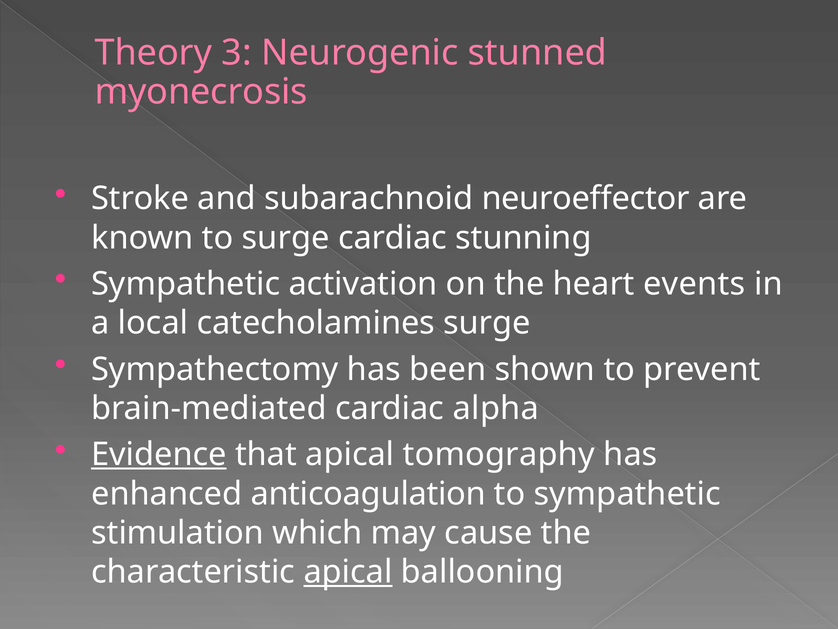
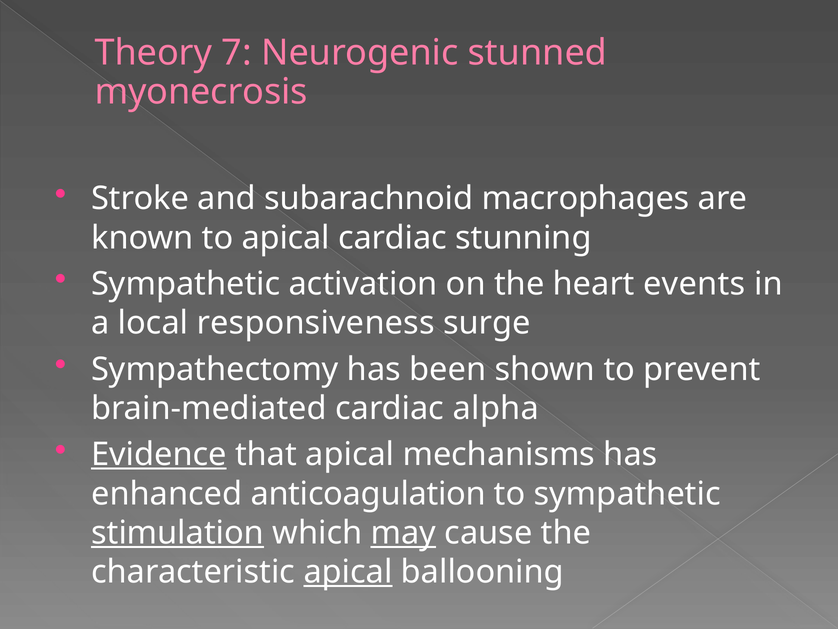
3: 3 -> 7 (237, 53)
neuroeffector: neuroeffector -> macrophages (586, 199)
to surge: surge -> apical (286, 238)
catecholamines: catecholamines -> responsiveness (316, 323)
tomography: tomography -> mechanisms (499, 454)
stimulation underline: none -> present (178, 533)
may underline: none -> present (403, 533)
